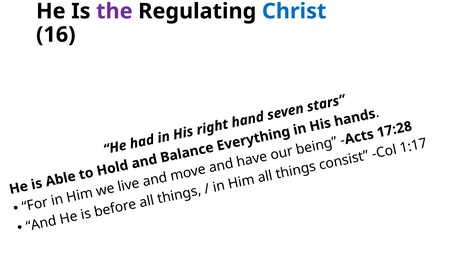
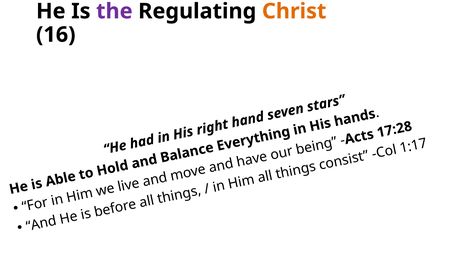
Christ colour: blue -> orange (294, 11)
